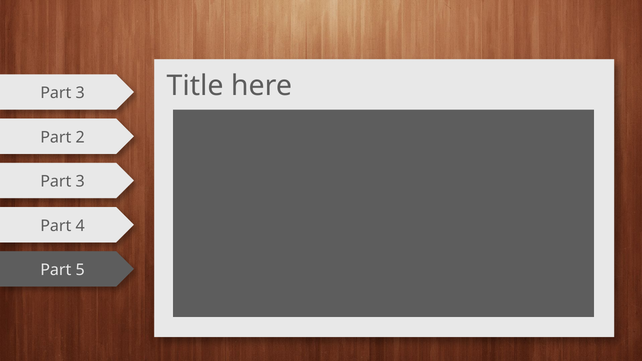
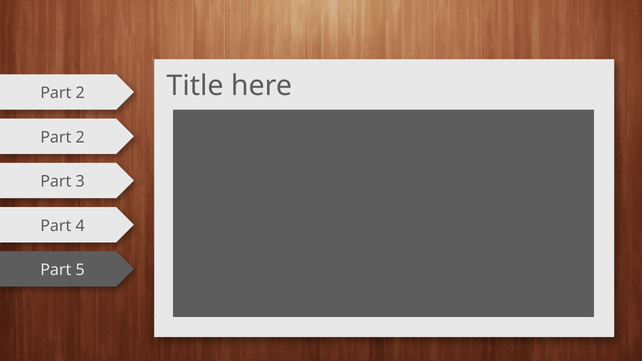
3: 3 -> 2 (80, 93)
